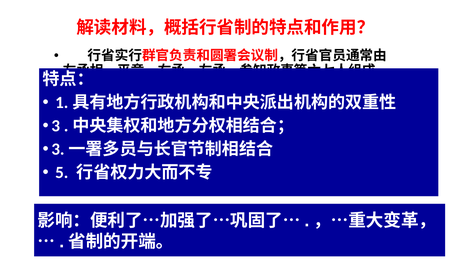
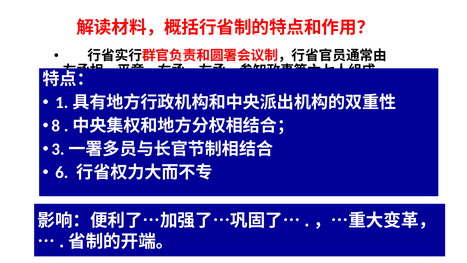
3: 3 -> 8 (56, 126)
5: 5 -> 6 (62, 172)
